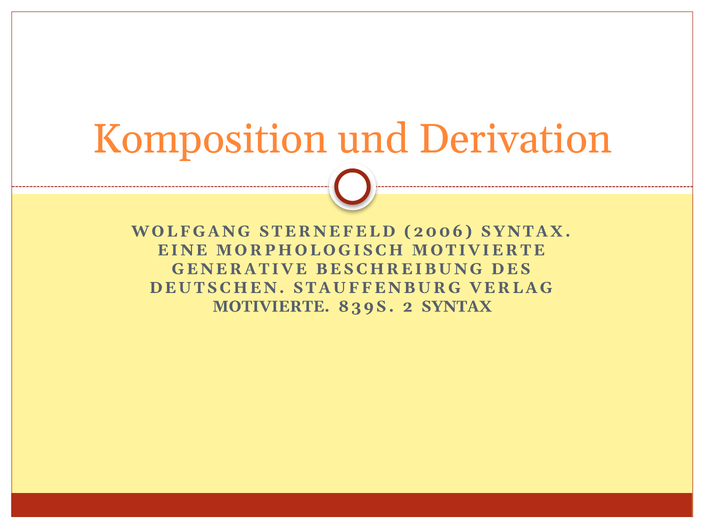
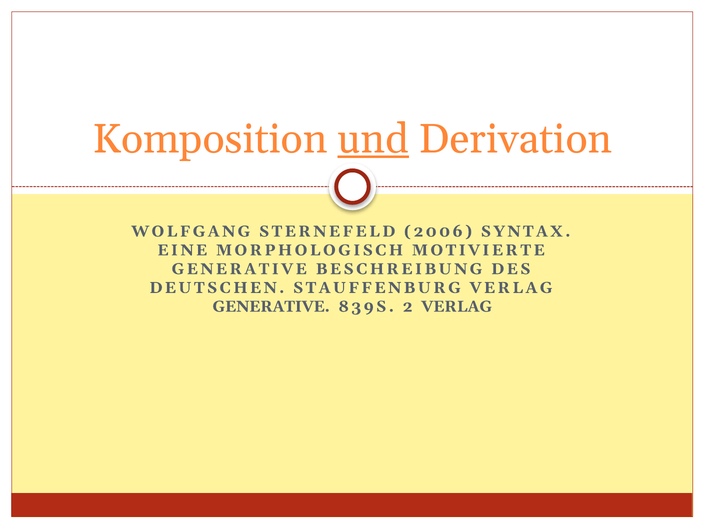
und underline: none -> present (373, 139)
MOTIVIERTE: MOTIVIERTE -> GENERATIVE (271, 306)
2 SYNTAX: SYNTAX -> VERLAG (457, 306)
